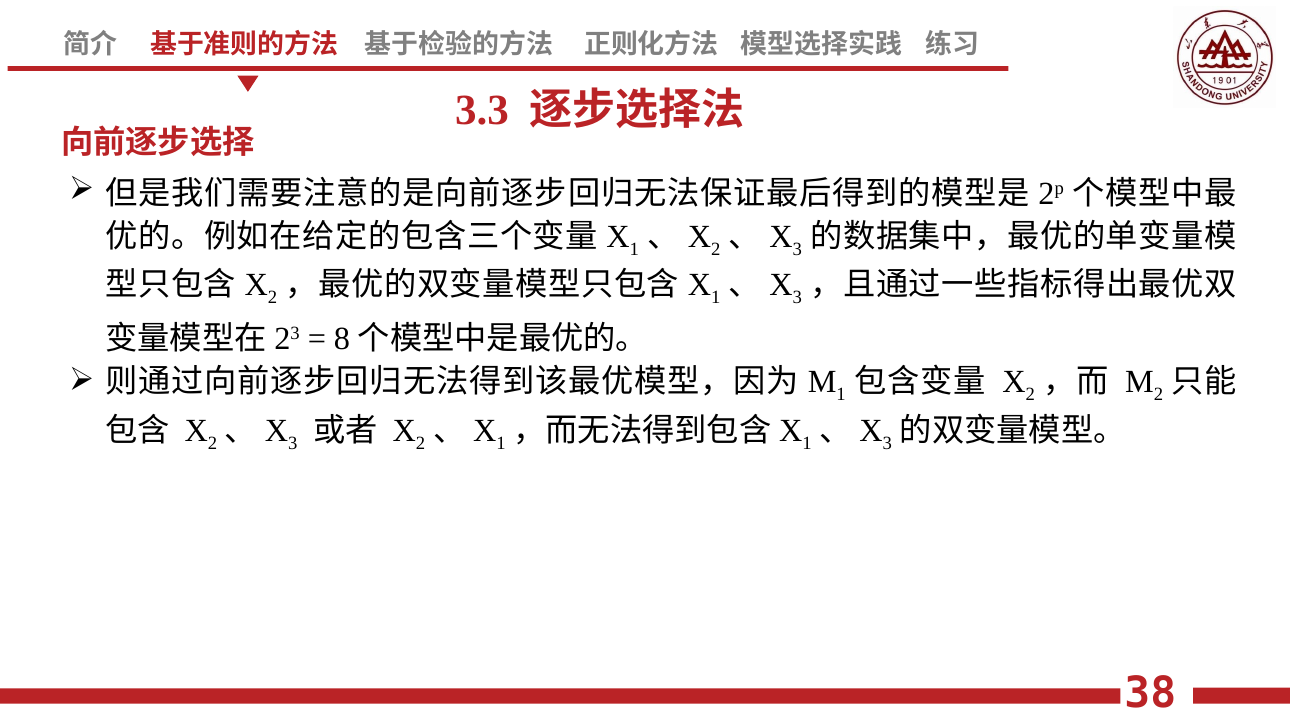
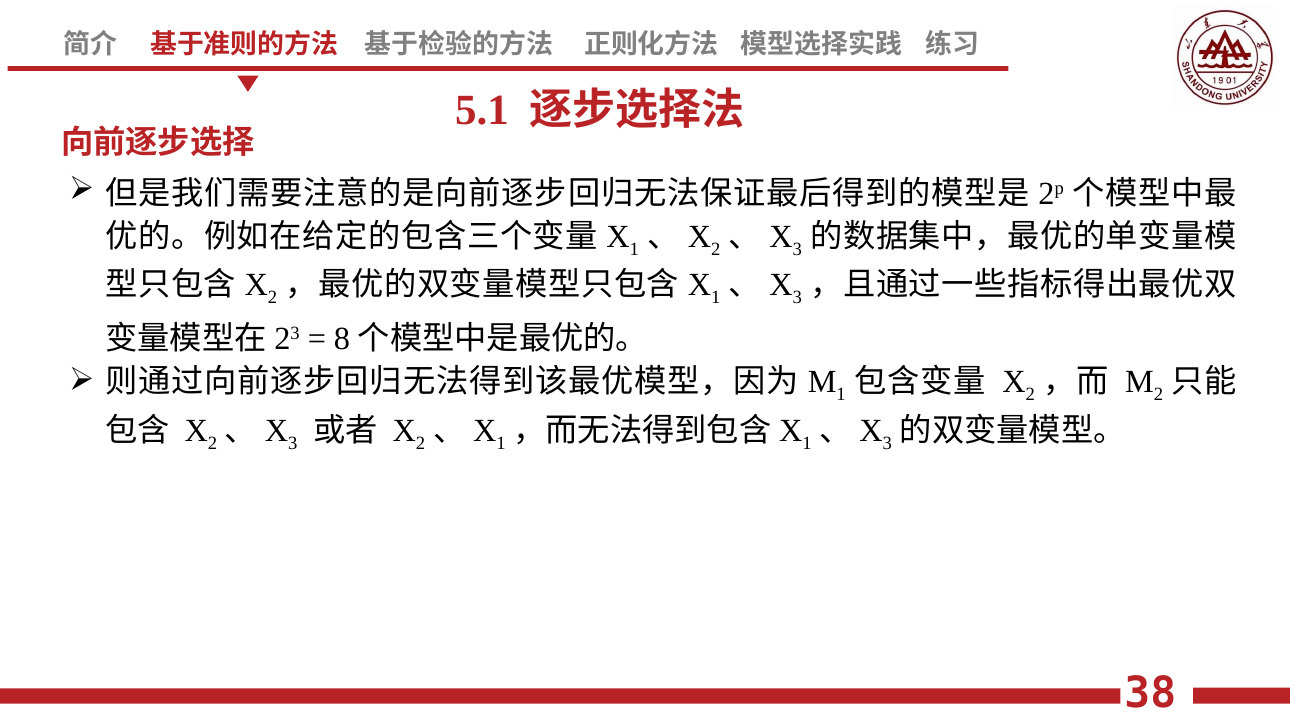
3.3: 3.3 -> 5.1 (482, 110)
